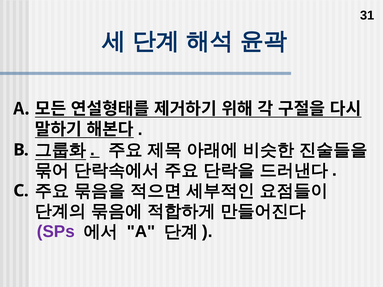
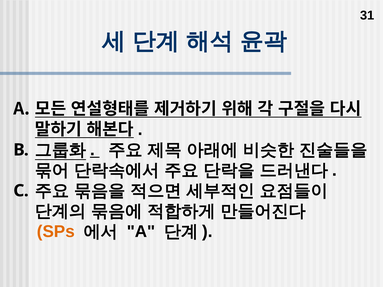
SPs colour: purple -> orange (56, 232)
